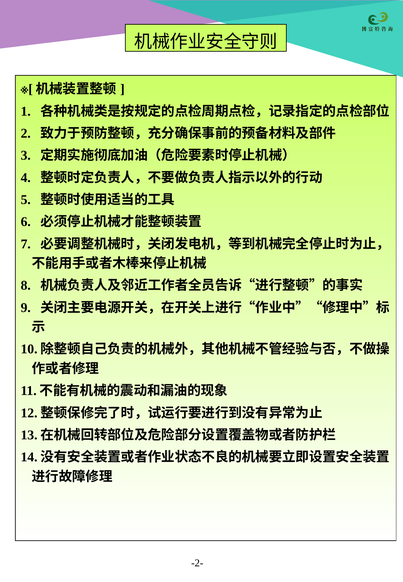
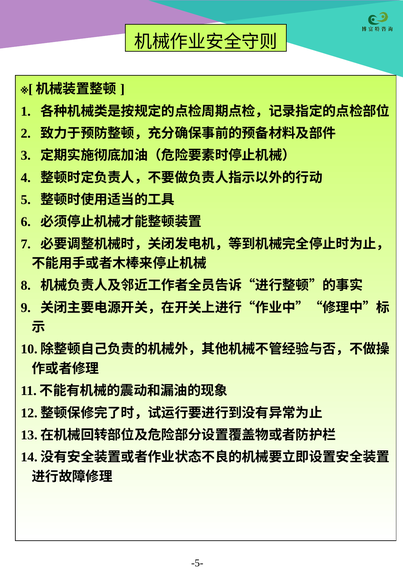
-2-: -2- -> -5- (197, 563)
